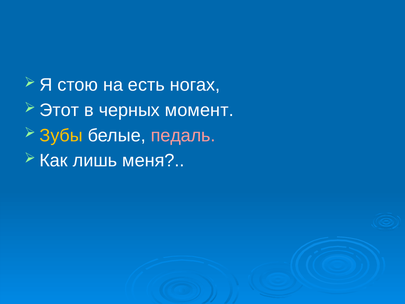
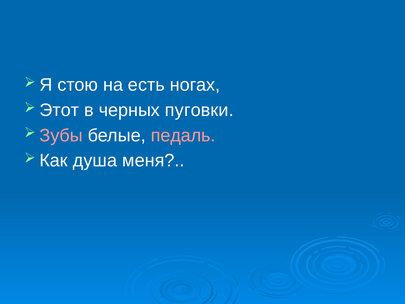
момент: момент -> пуговки (199, 110)
Зубы colour: yellow -> pink (61, 135)
лишь: лишь -> душа (95, 161)
